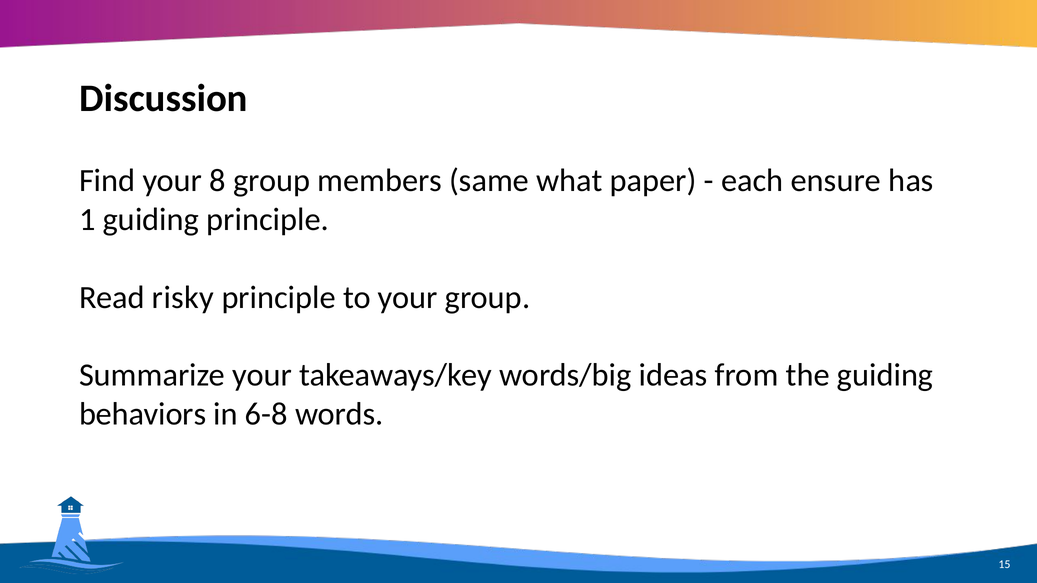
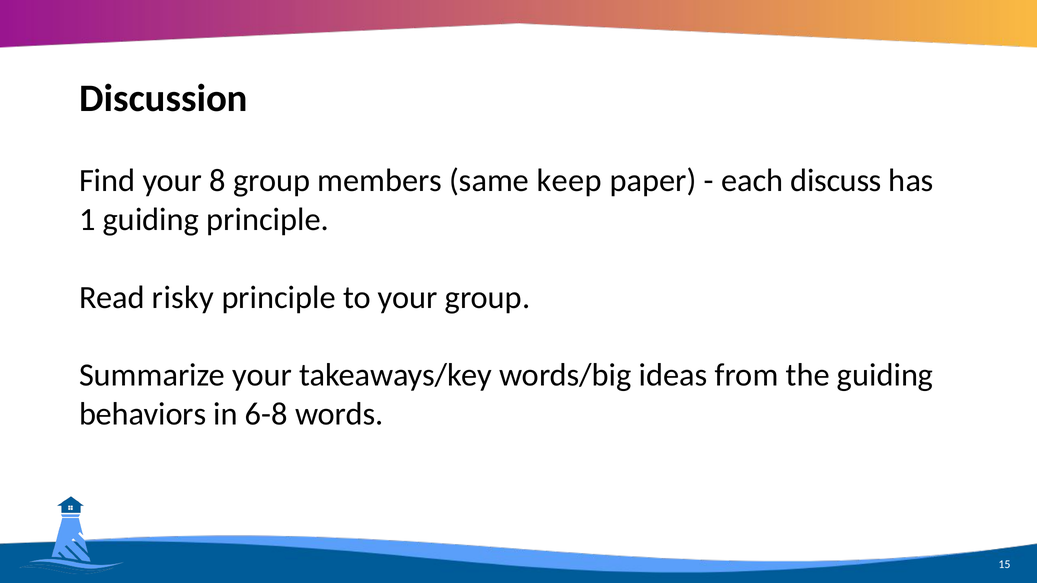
what: what -> keep (569, 181)
ensure: ensure -> discuss (836, 181)
